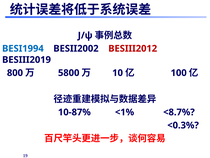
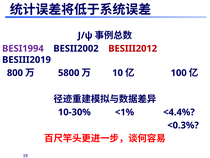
BESI1994 colour: blue -> purple (23, 48)
10-87%: 10-87% -> 10-30% (74, 112)
<8.7%: <8.7% -> <4.4% (179, 112)
